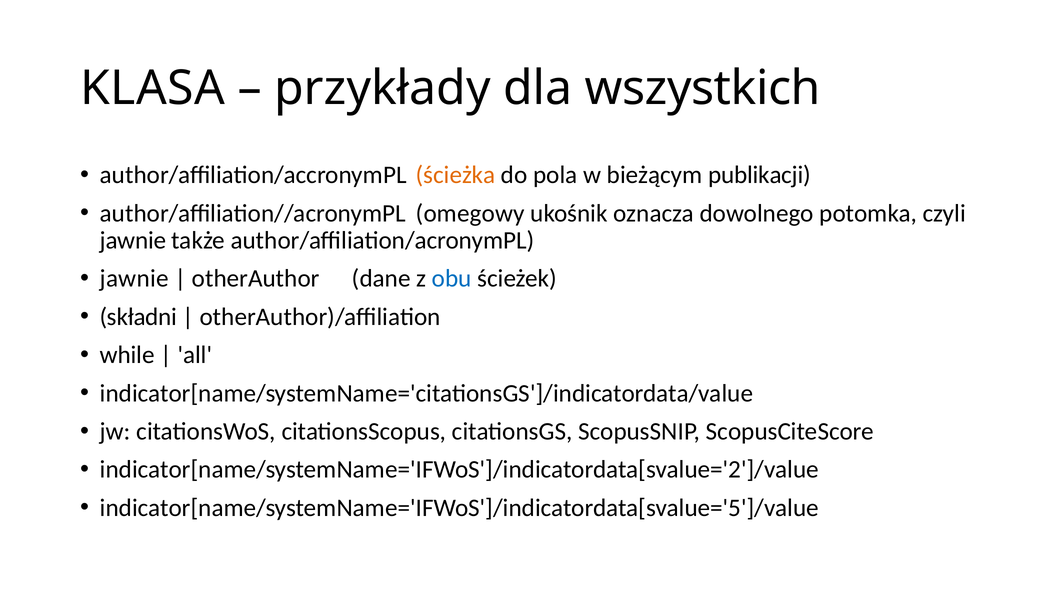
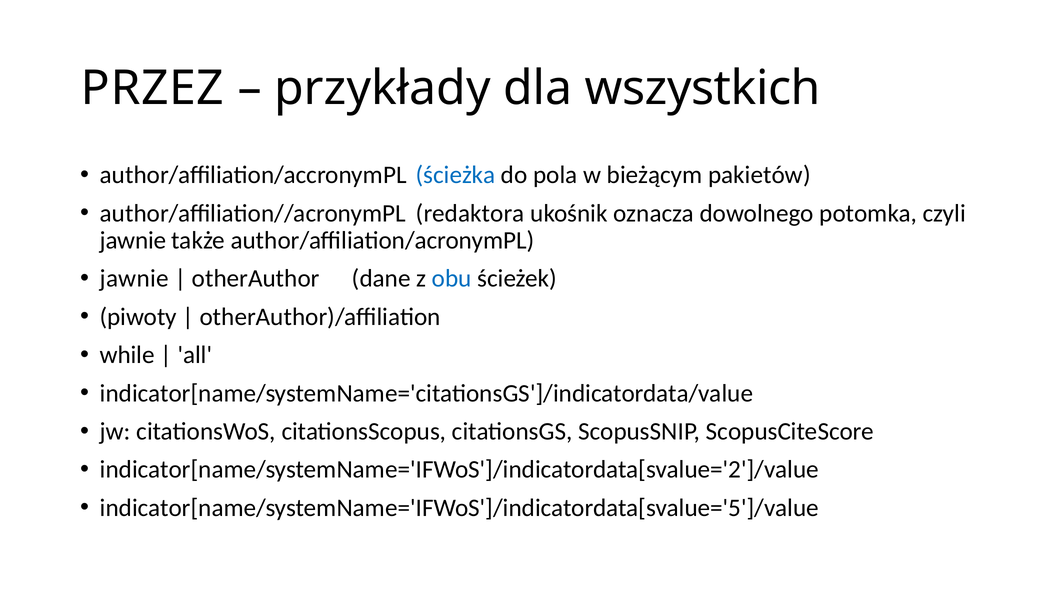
KLASA: KLASA -> PRZEZ (152, 88)
ścieżka colour: orange -> blue (456, 175)
publikacji: publikacji -> pakietów (759, 175)
omegowy: omegowy -> redaktora (470, 213)
składni: składni -> piwoty (138, 317)
